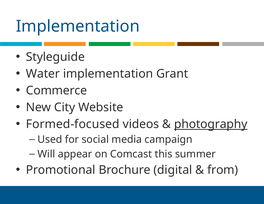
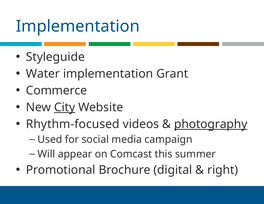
City underline: none -> present (65, 107)
Formed-focused: Formed-focused -> Rhythm-focused (73, 124)
from: from -> right (223, 170)
